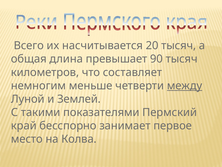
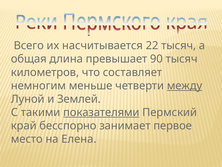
20: 20 -> 22 (152, 45)
показателями underline: none -> present (101, 112)
Колва: Колва -> Елена (79, 139)
